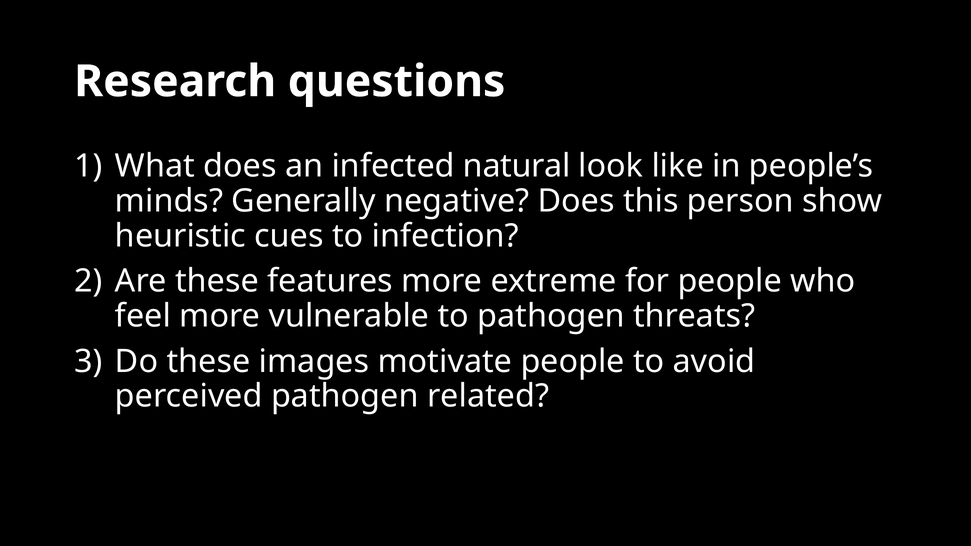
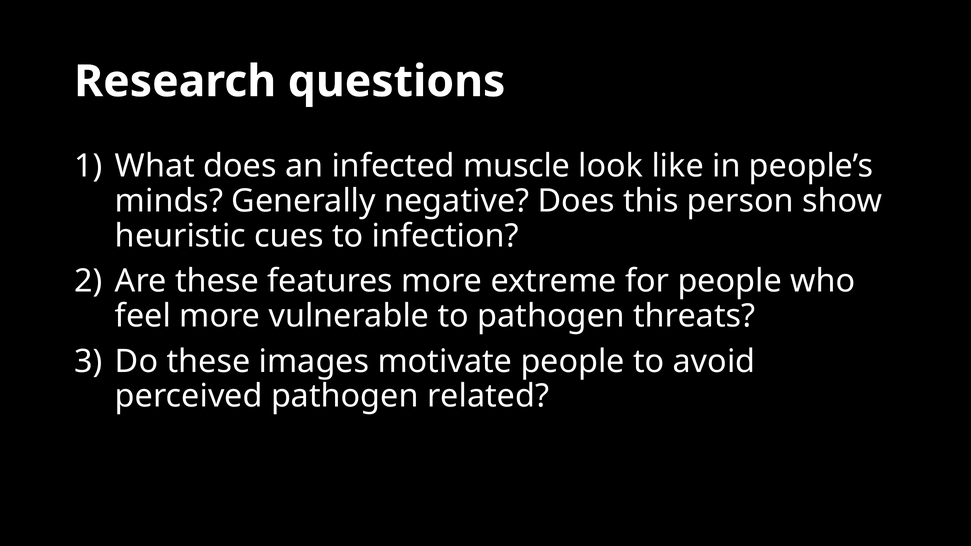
natural: natural -> muscle (517, 166)
